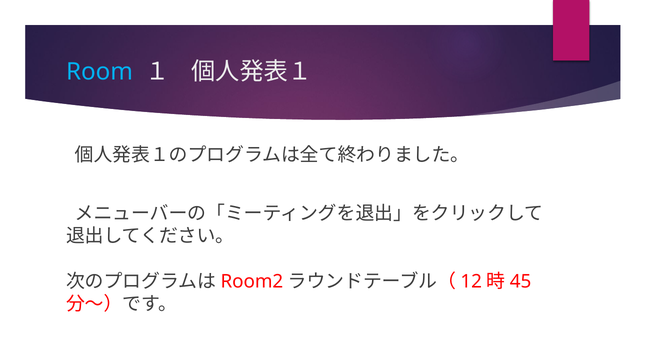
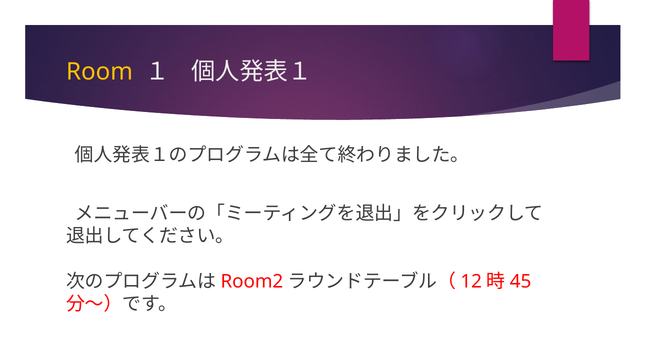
Room colour: light blue -> yellow (100, 72)
